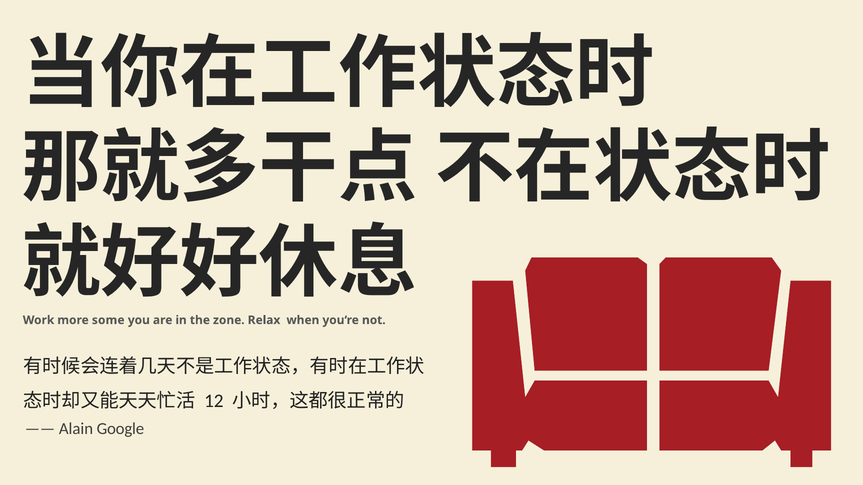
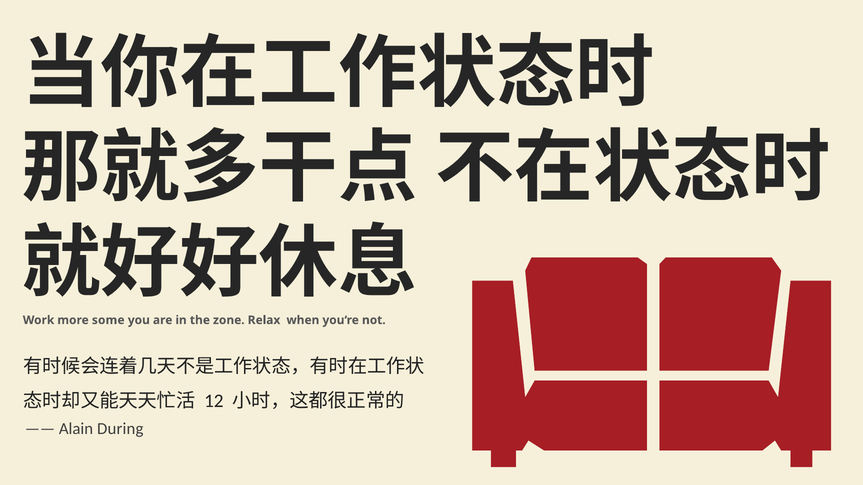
Google: Google -> During (120, 429)
